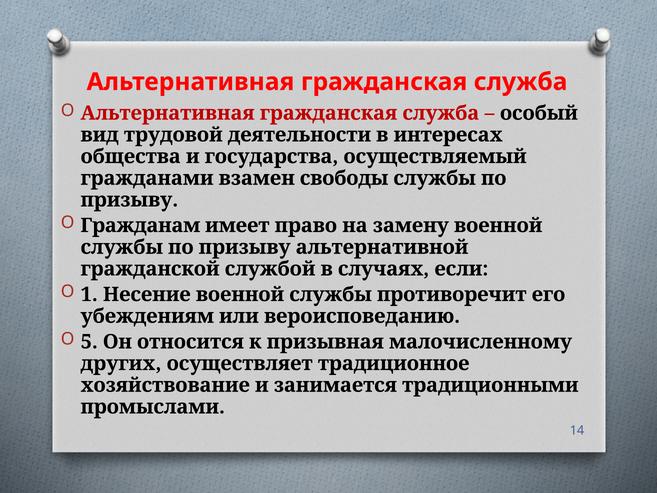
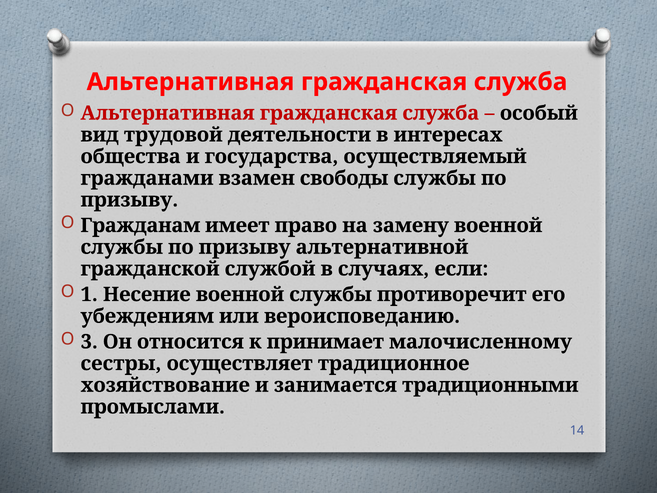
5: 5 -> 3 (89, 342)
призывная: призывная -> принимает (325, 342)
других: других -> сестры (121, 363)
